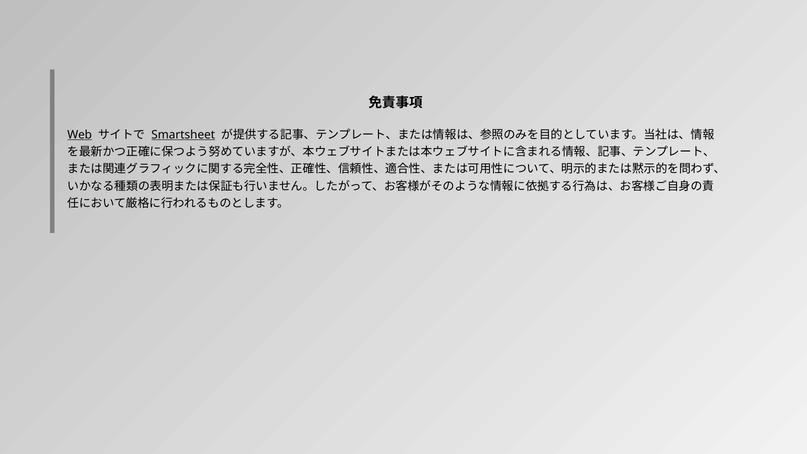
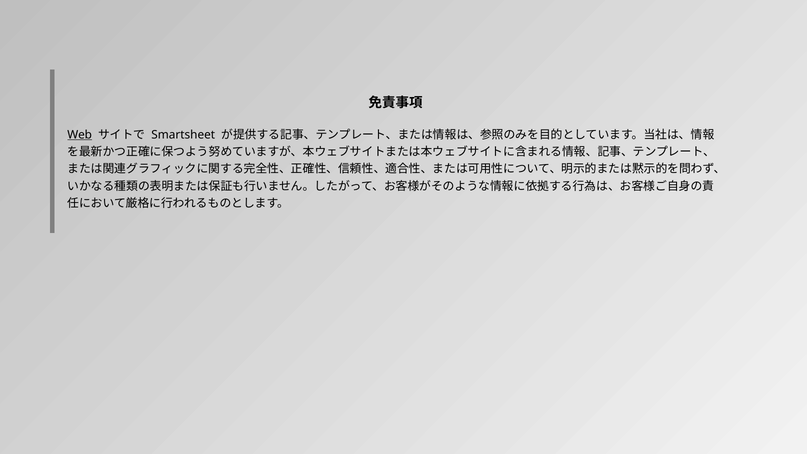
Smartsheet underline: present -> none (183, 135)
